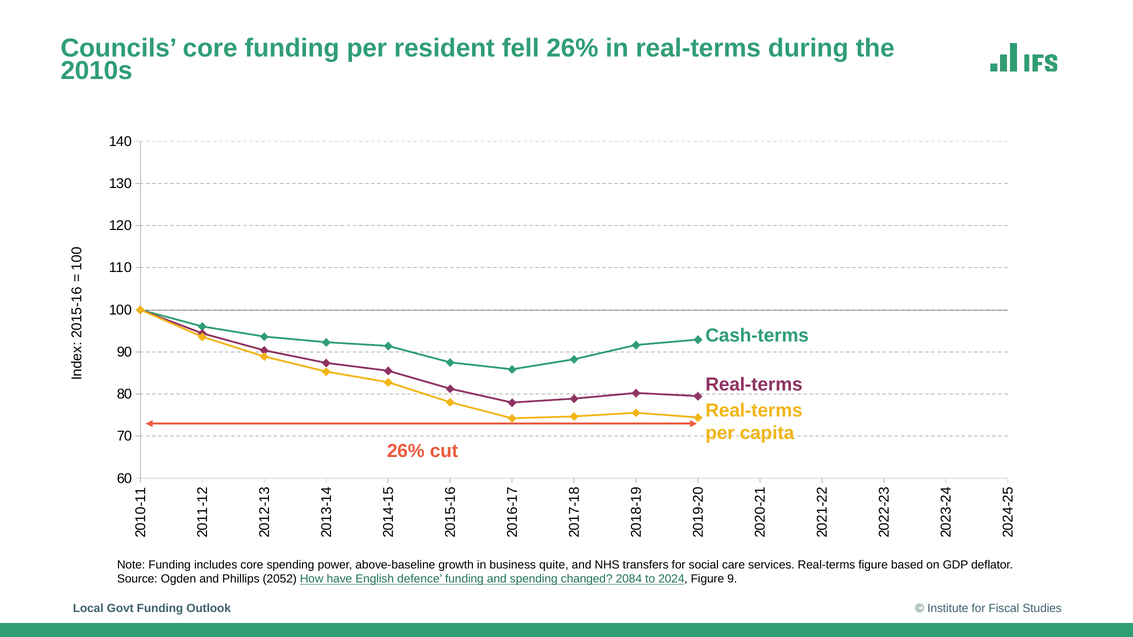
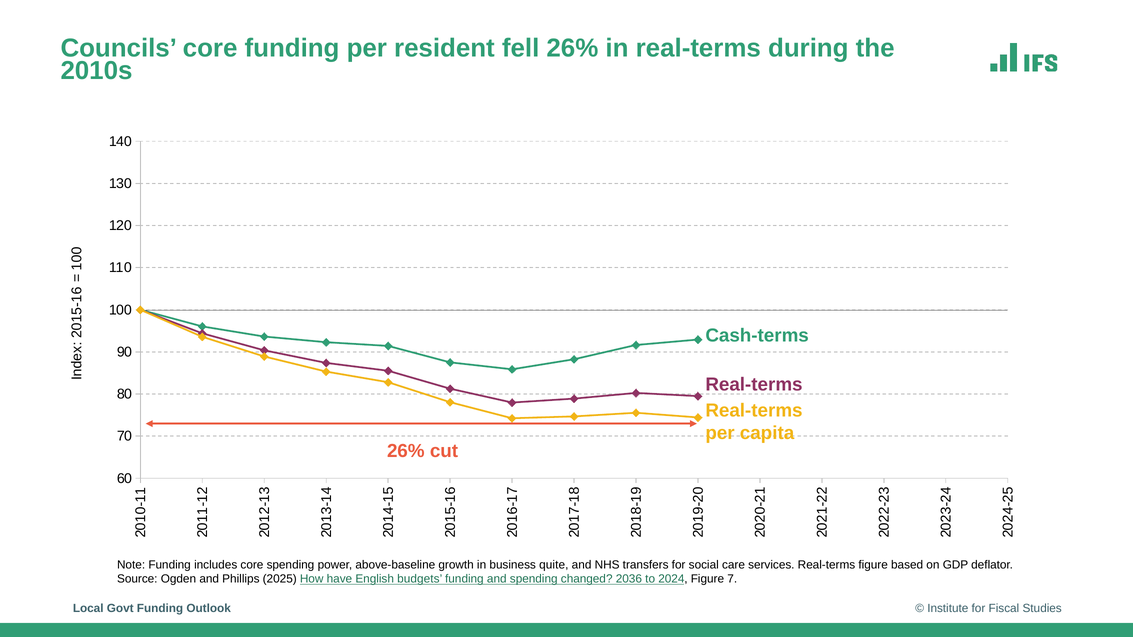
2052: 2052 -> 2025 (280, 579)
defence: defence -> budgets (420, 579)
2084: 2084 -> 2036 (629, 579)
Figure 9: 9 -> 7 (732, 579)
